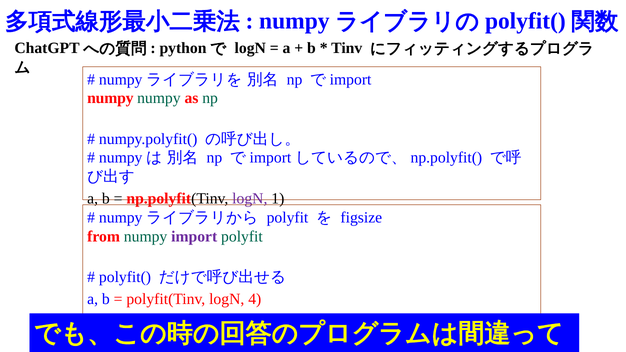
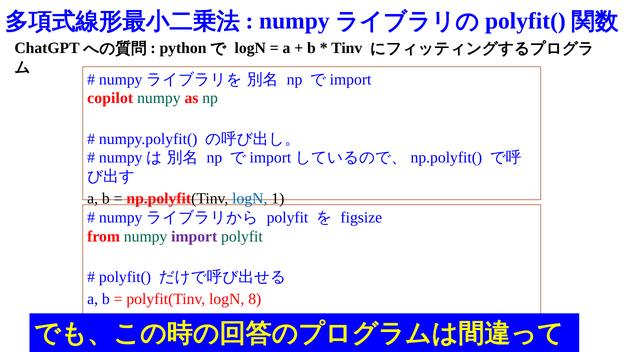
numpy: numpy -> copilot (110, 98)
logN colour: purple -> blue (250, 198)
4: 4 -> 8 (255, 299)
